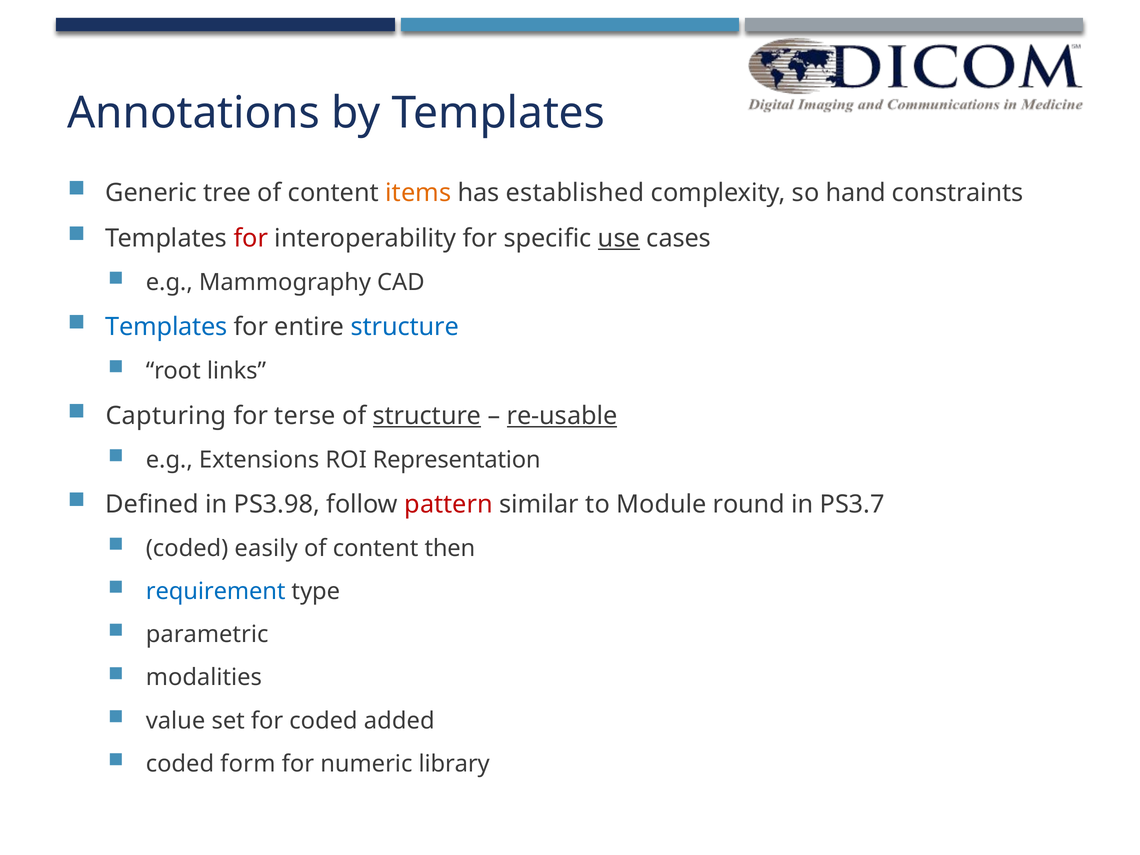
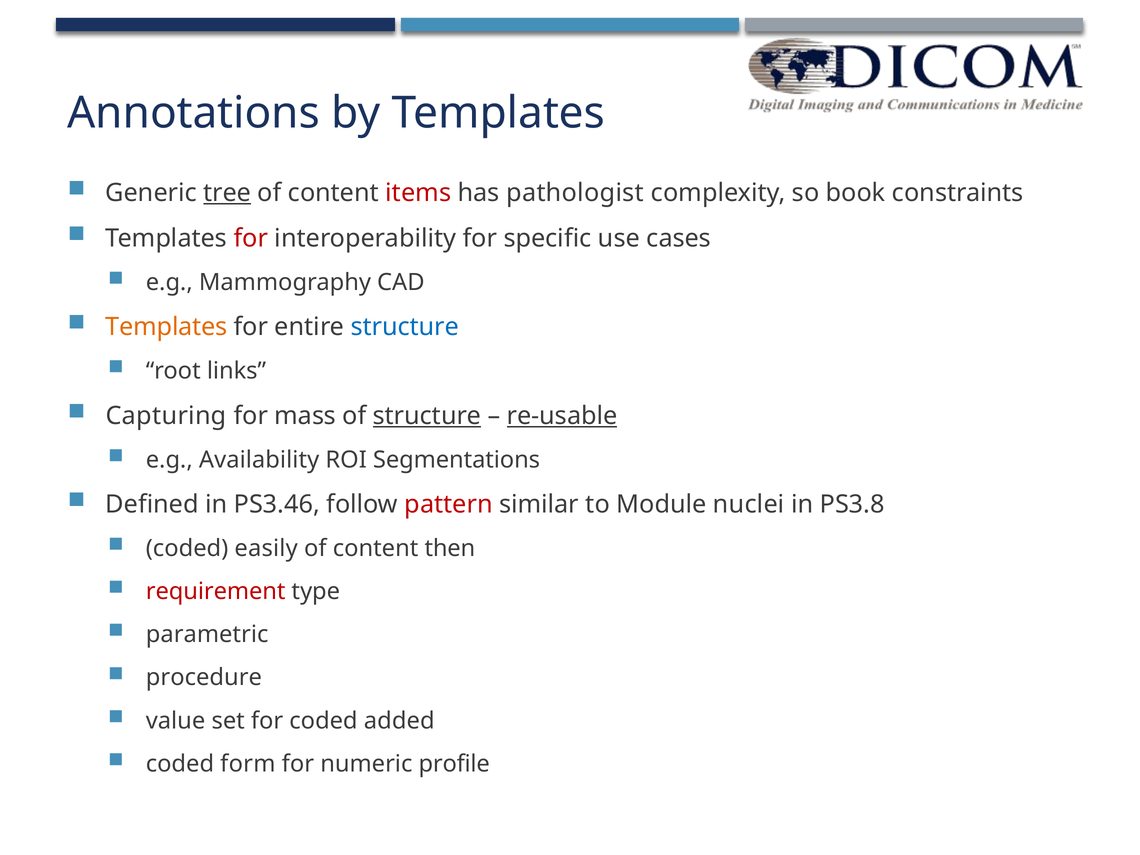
tree underline: none -> present (227, 193)
items colour: orange -> red (418, 193)
established: established -> pathologist (575, 193)
hand: hand -> book (856, 193)
use underline: present -> none (619, 238)
Templates colour: blue -> orange (166, 327)
terse: terse -> mass (305, 416)
Extensions: Extensions -> Availability (259, 460)
Representation: Representation -> Segmentations (457, 460)
PS3.98: PS3.98 -> PS3.46 (277, 504)
round: round -> nuclei (749, 504)
PS3.7: PS3.7 -> PS3.8 (852, 504)
requirement colour: blue -> red (216, 591)
modalities: modalities -> procedure (204, 678)
library: library -> profile (454, 764)
